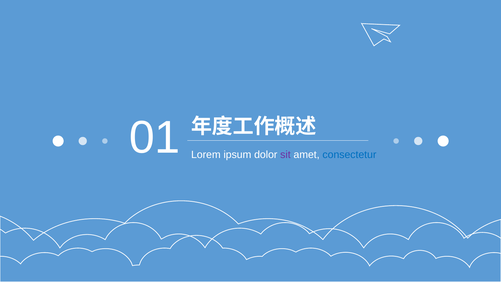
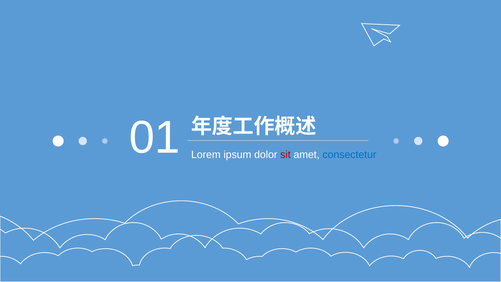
sit colour: purple -> red (285, 155)
